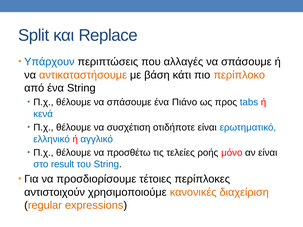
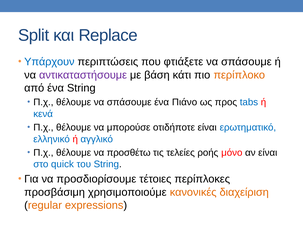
αλλαγές: αλλαγές -> φτιάξετε (183, 62)
αντικαταστήσουμε colour: orange -> purple (83, 75)
συσχέτιση: συσχέτιση -> μπορούσε (129, 128)
result: result -> quick (62, 164)
αντιστοιχούν: αντιστοιχούν -> προσβάσιμη (55, 192)
